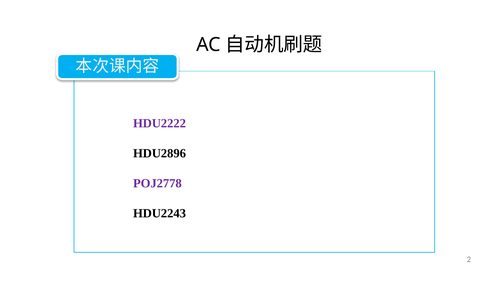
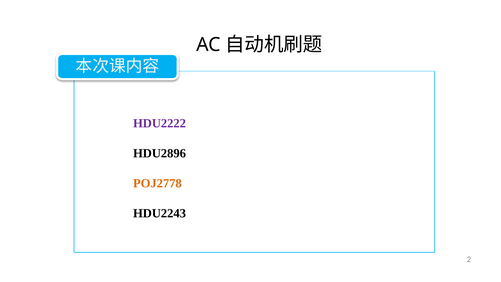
POJ2778 colour: purple -> orange (157, 183)
